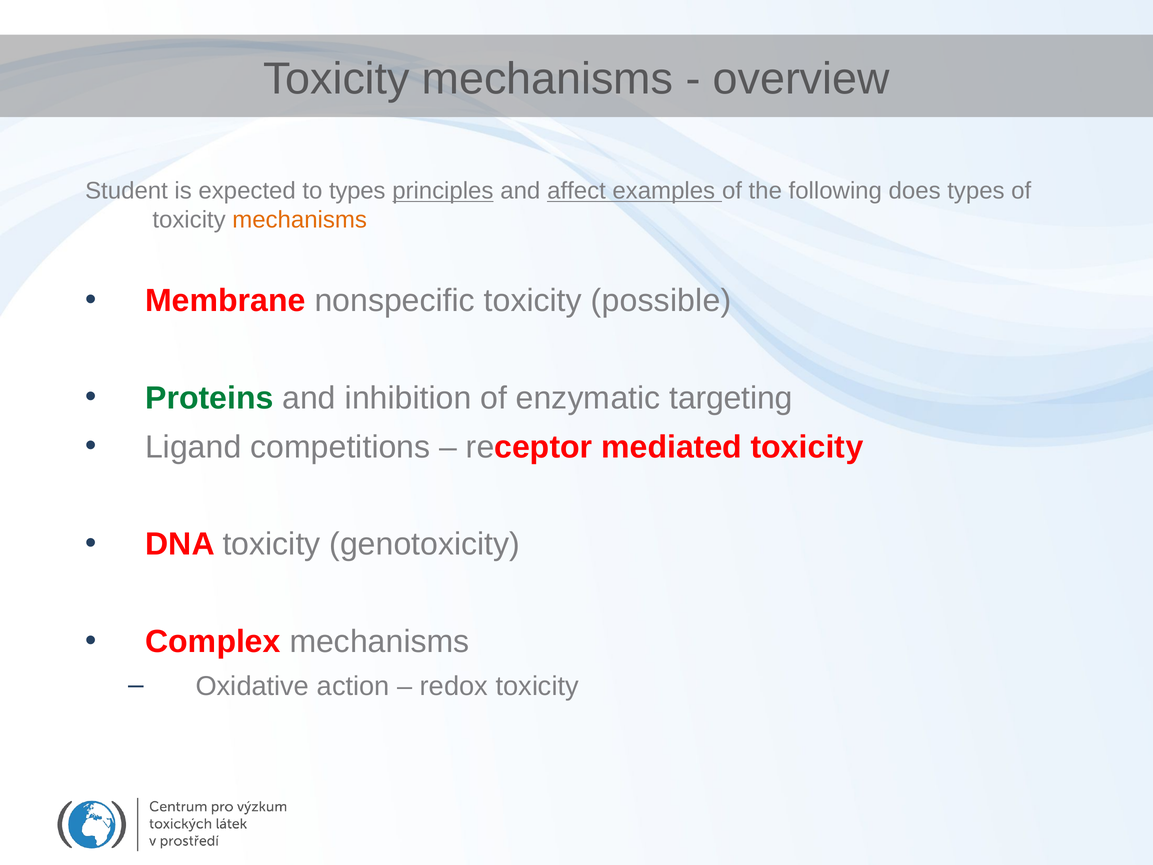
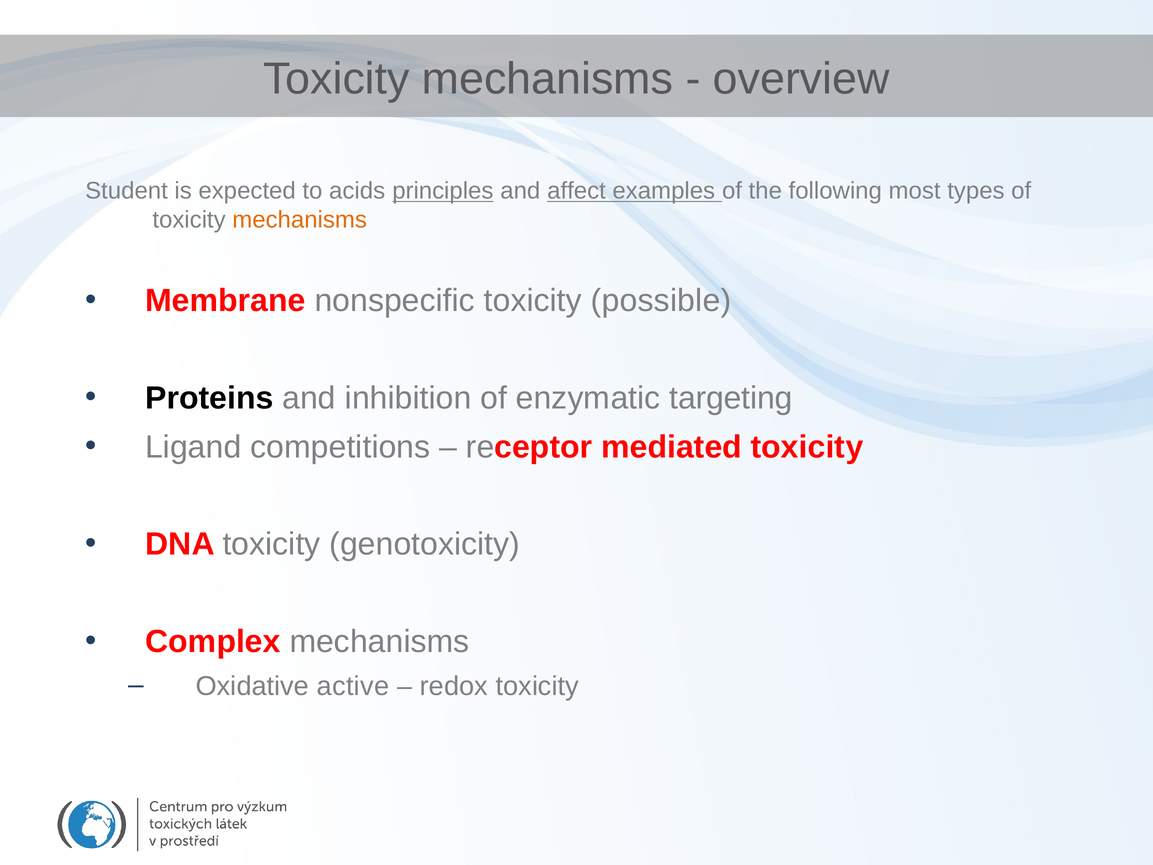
to types: types -> acids (357, 191)
does: does -> most (915, 191)
Proteins colour: green -> black (209, 398)
action: action -> active (353, 686)
